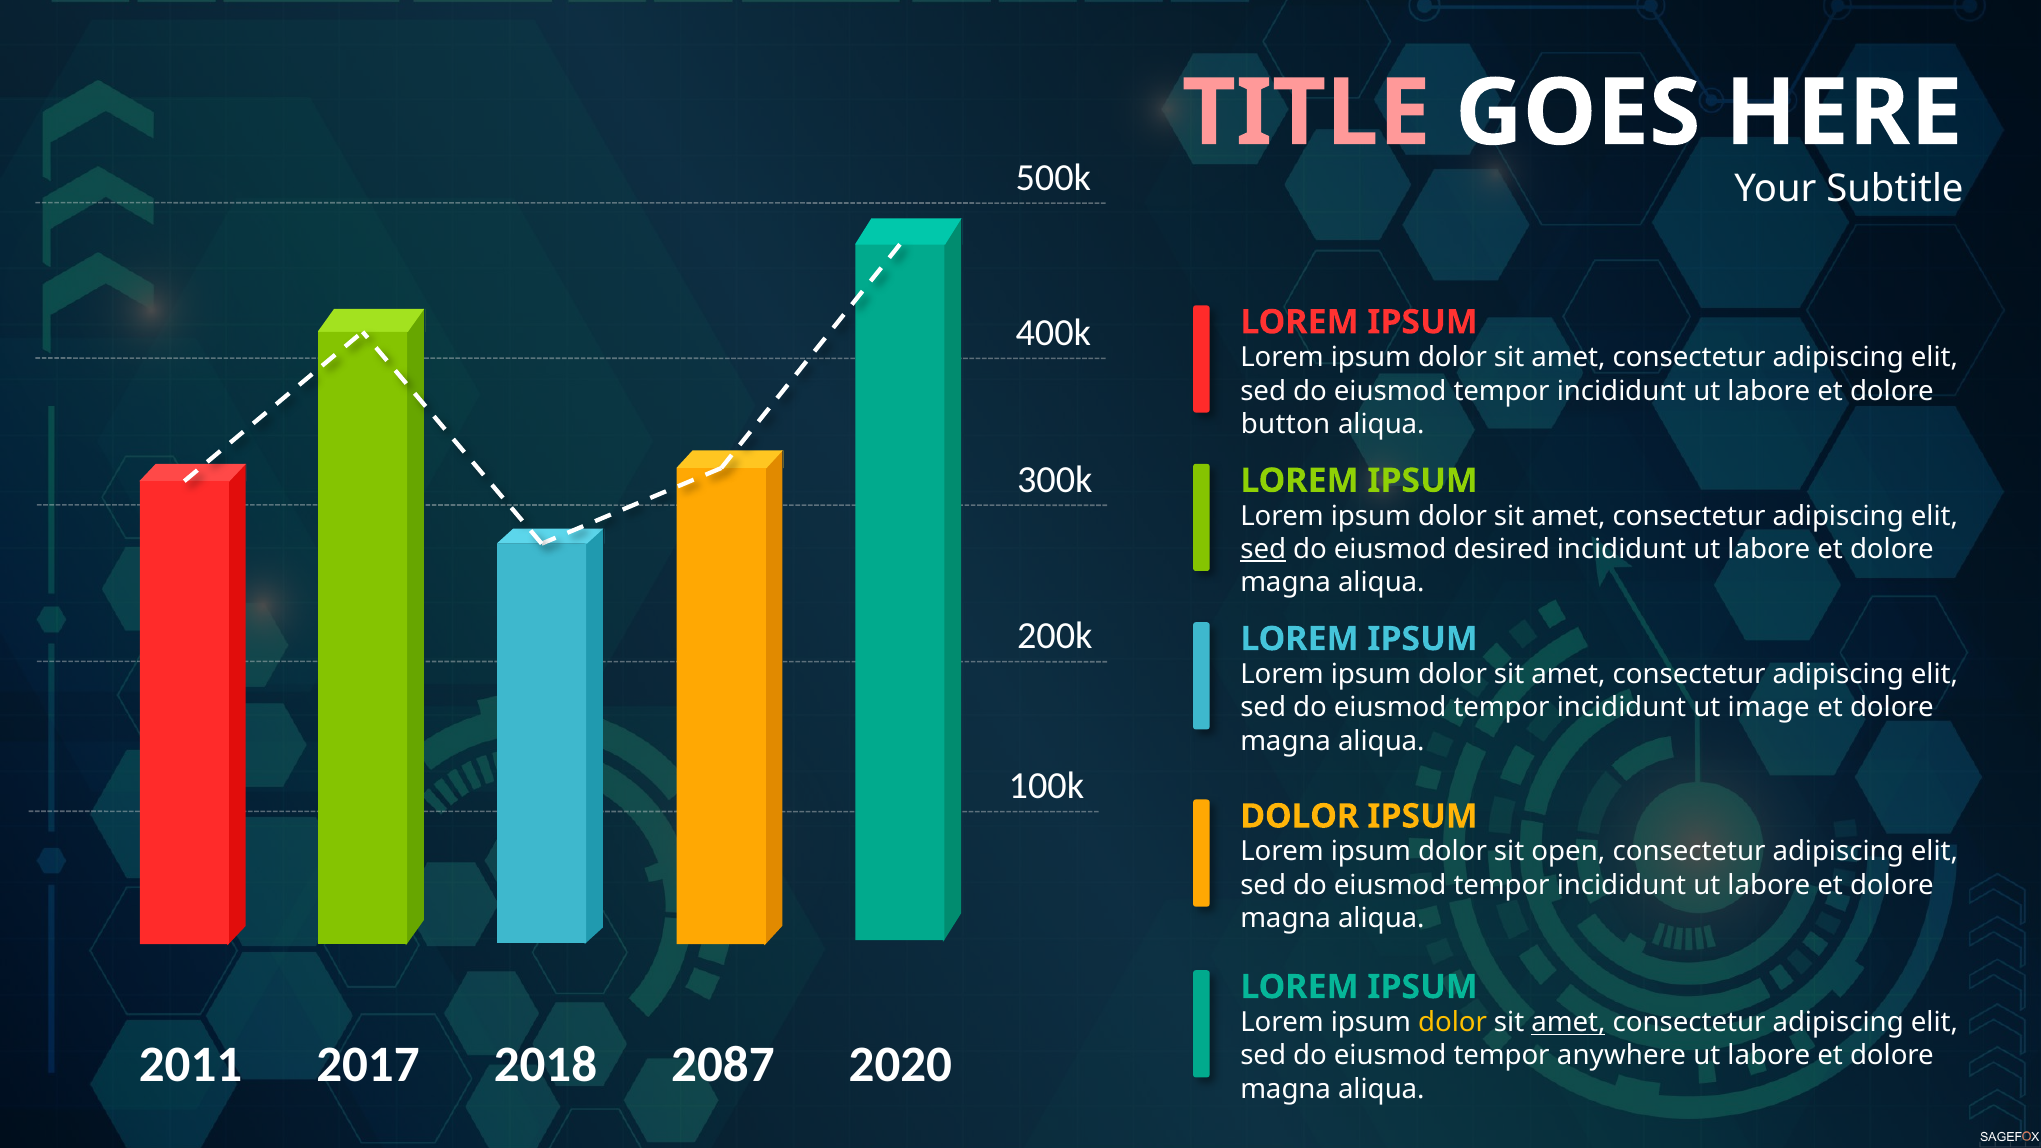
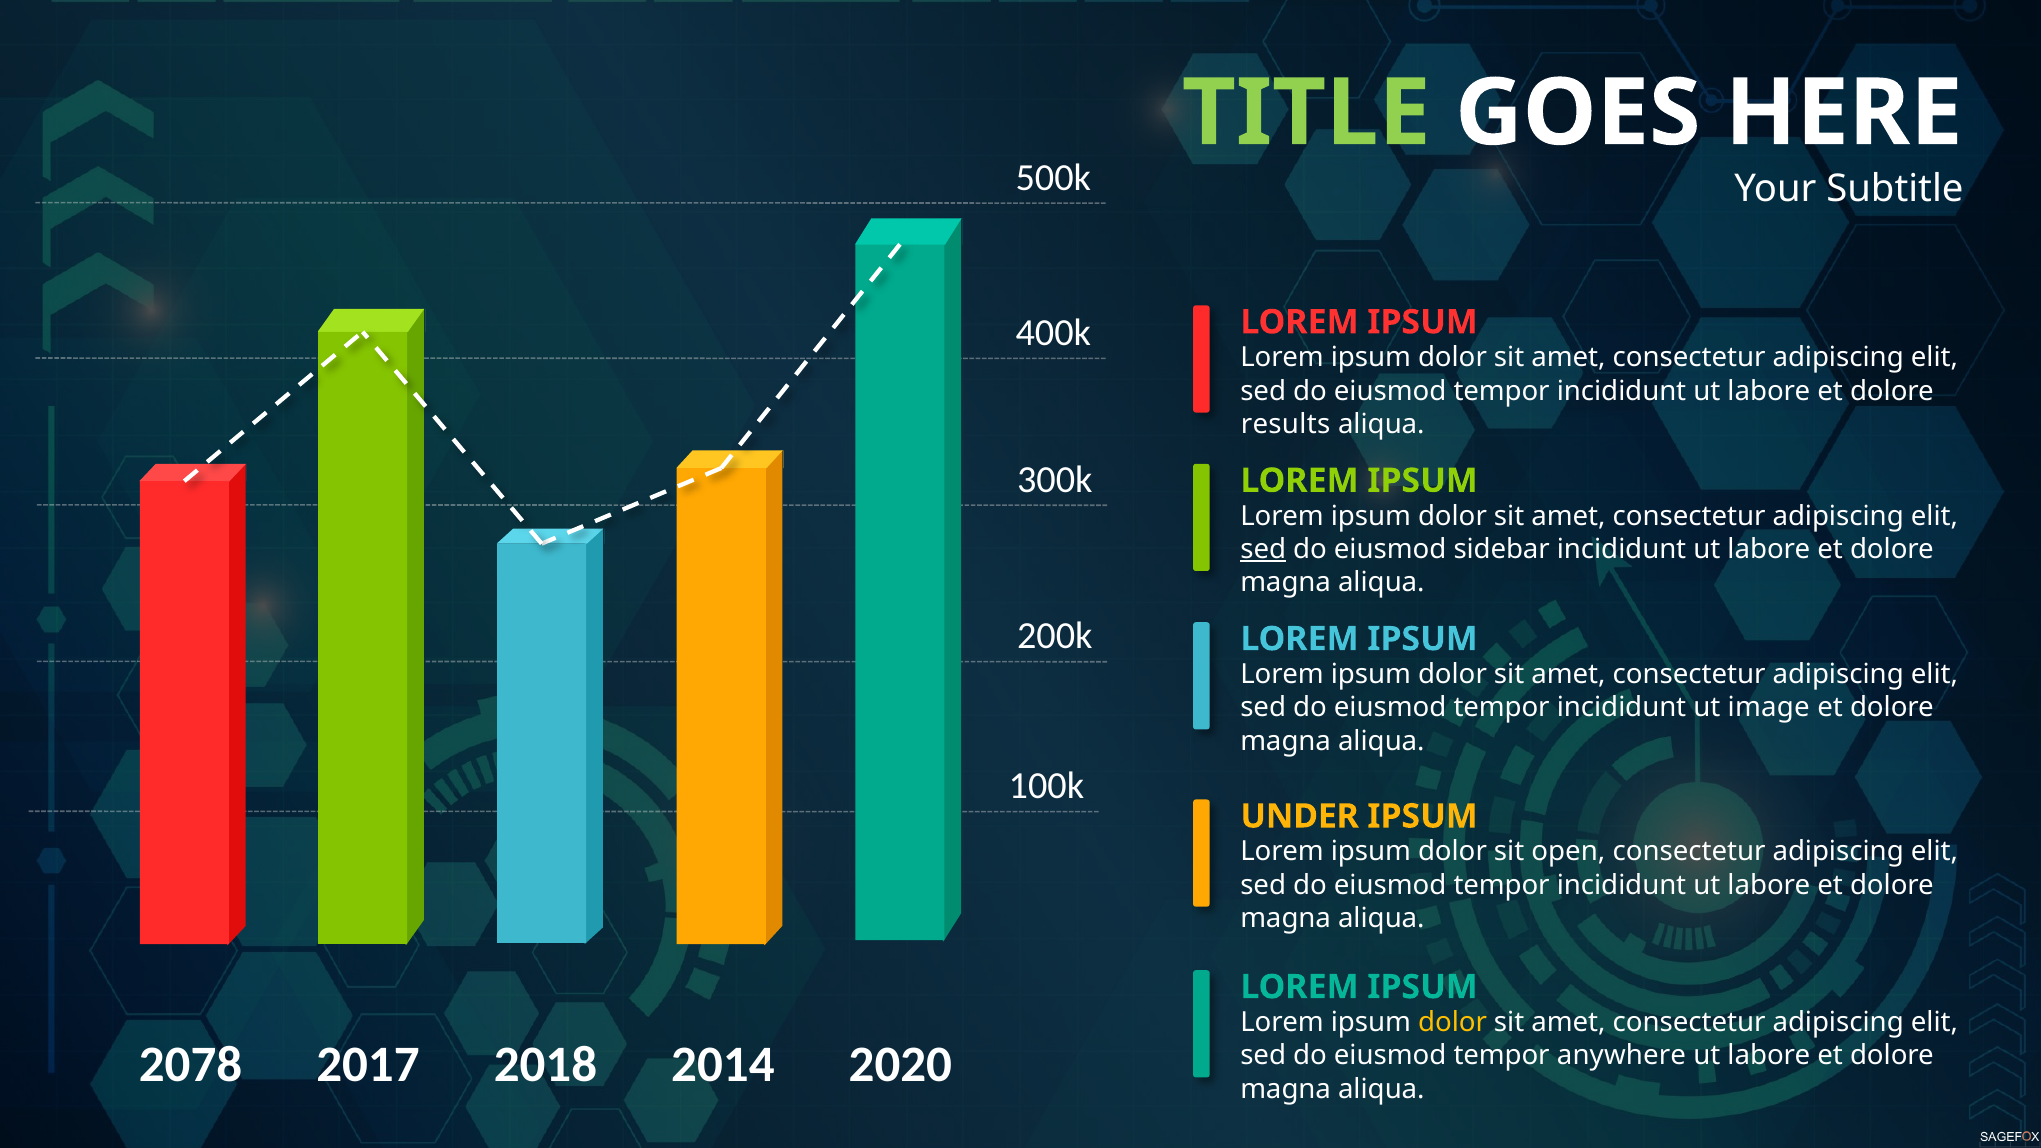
TITLE colour: pink -> light green (1306, 113)
button: button -> results (1286, 424)
desired: desired -> sidebar (1502, 549)
DOLOR: DOLOR -> UNDER (1300, 816)
amet underline: present -> none (1568, 1023)
2011: 2011 -> 2078 (191, 1065)
2087: 2087 -> 2014 (723, 1065)
